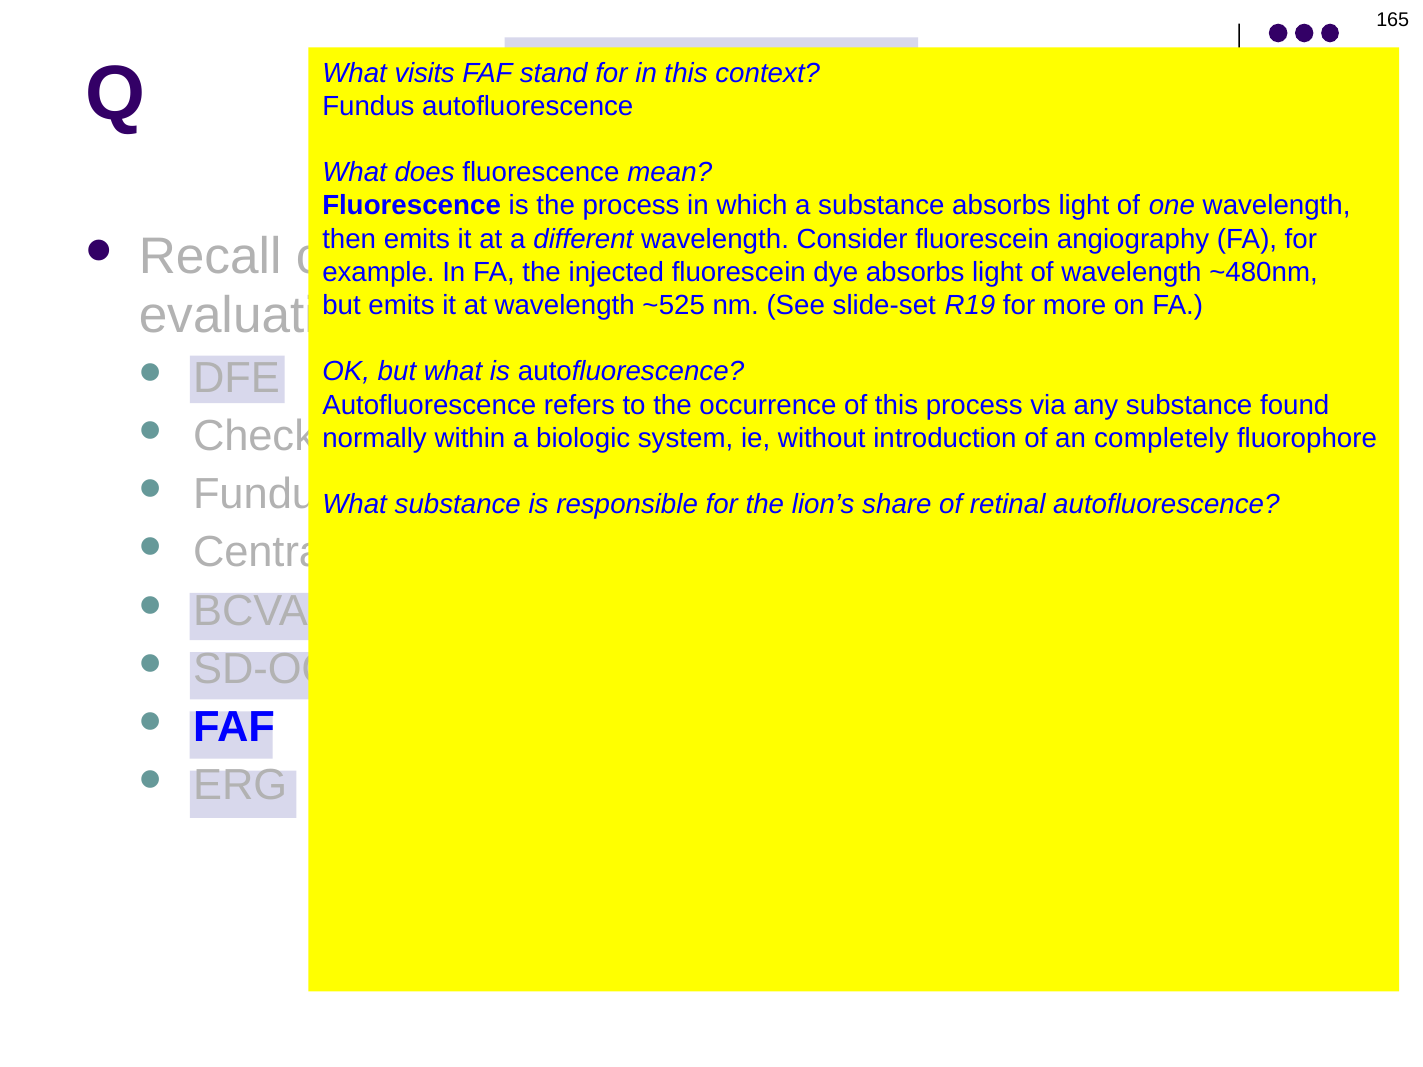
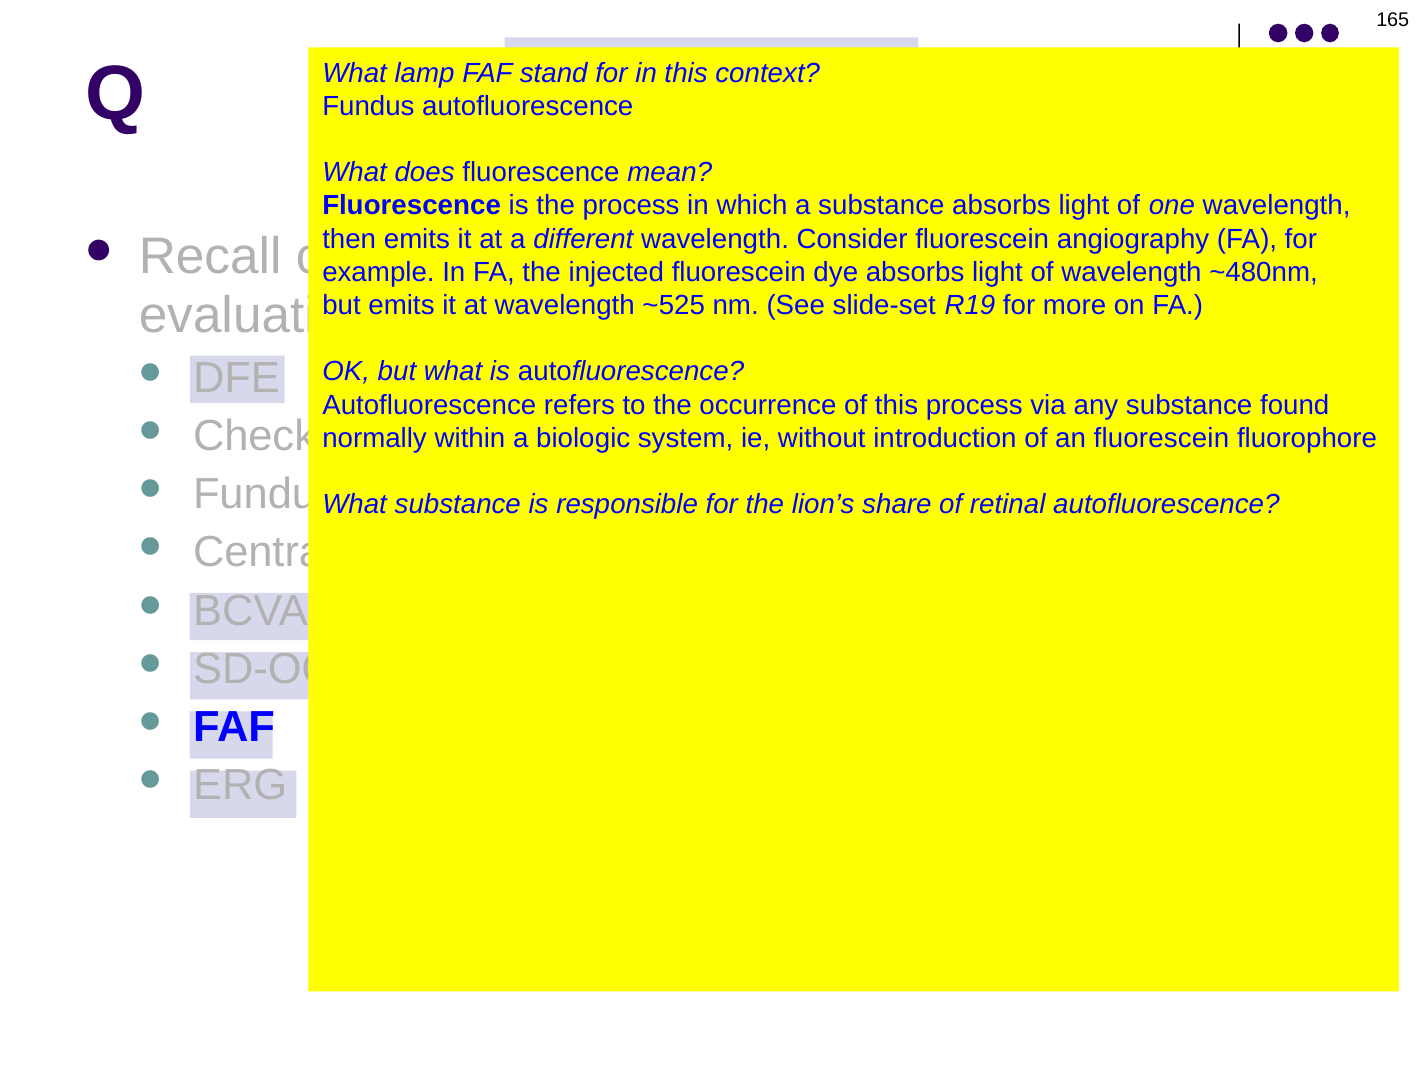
visits: visits -> lamp (425, 73)
an completely: completely -> fluorescein (1161, 438)
